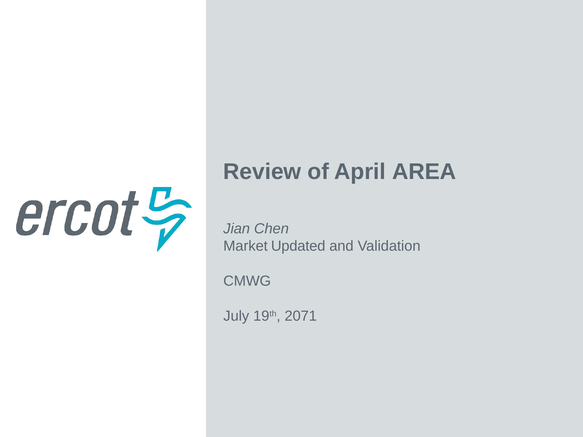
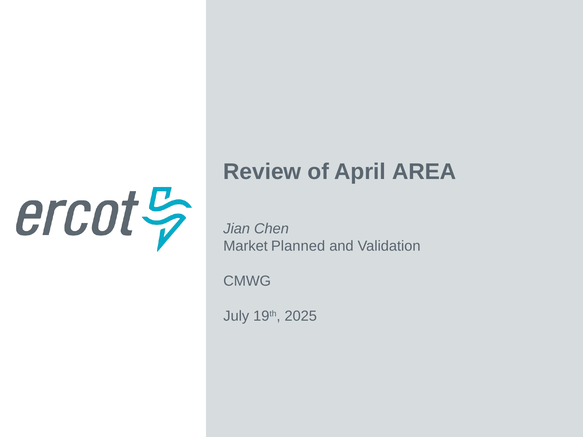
Updated: Updated -> Planned (298, 246)
2071: 2071 -> 2025 (301, 316)
